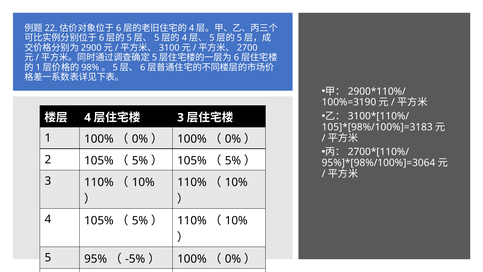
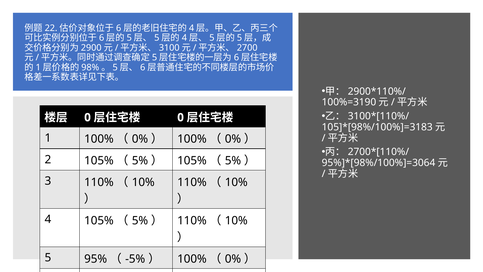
4: 4 -> 0 (88, 117)
3: 3 -> 0 (181, 117)
